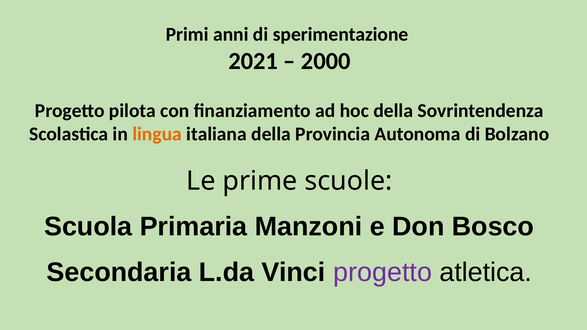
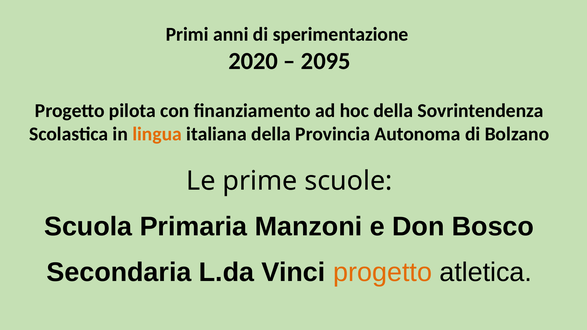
2021: 2021 -> 2020 (253, 61)
2000: 2000 -> 2095 (326, 61)
progetto colour: purple -> orange (383, 273)
